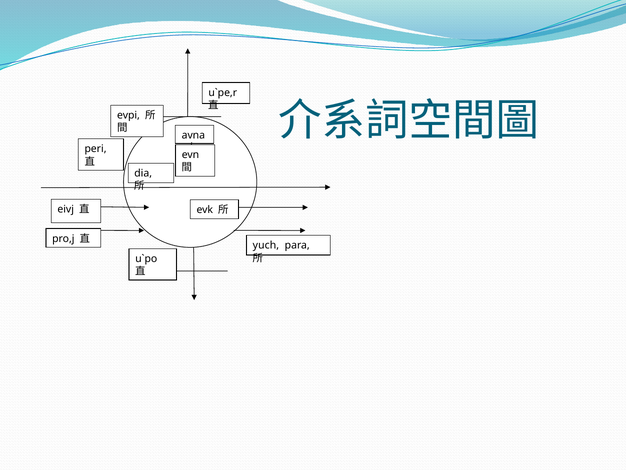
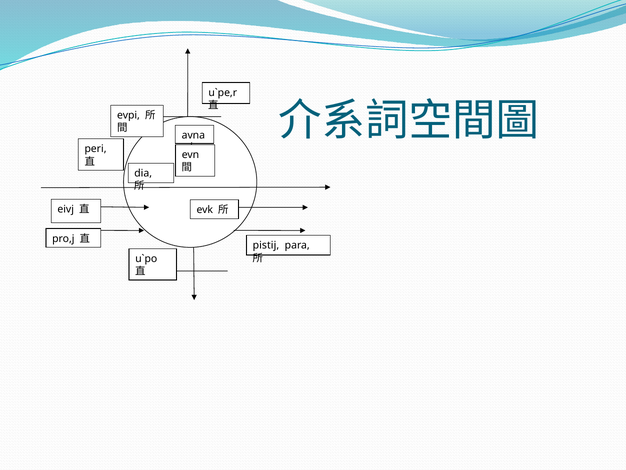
yuch: yuch -> pistij (266, 245)
